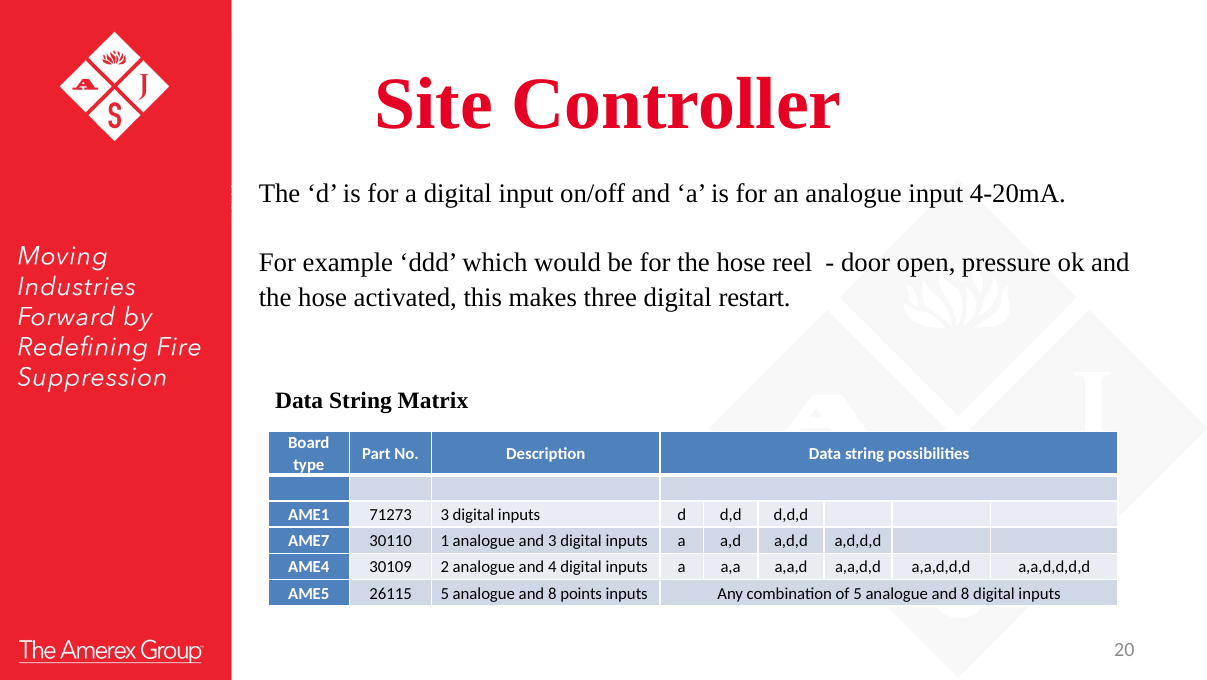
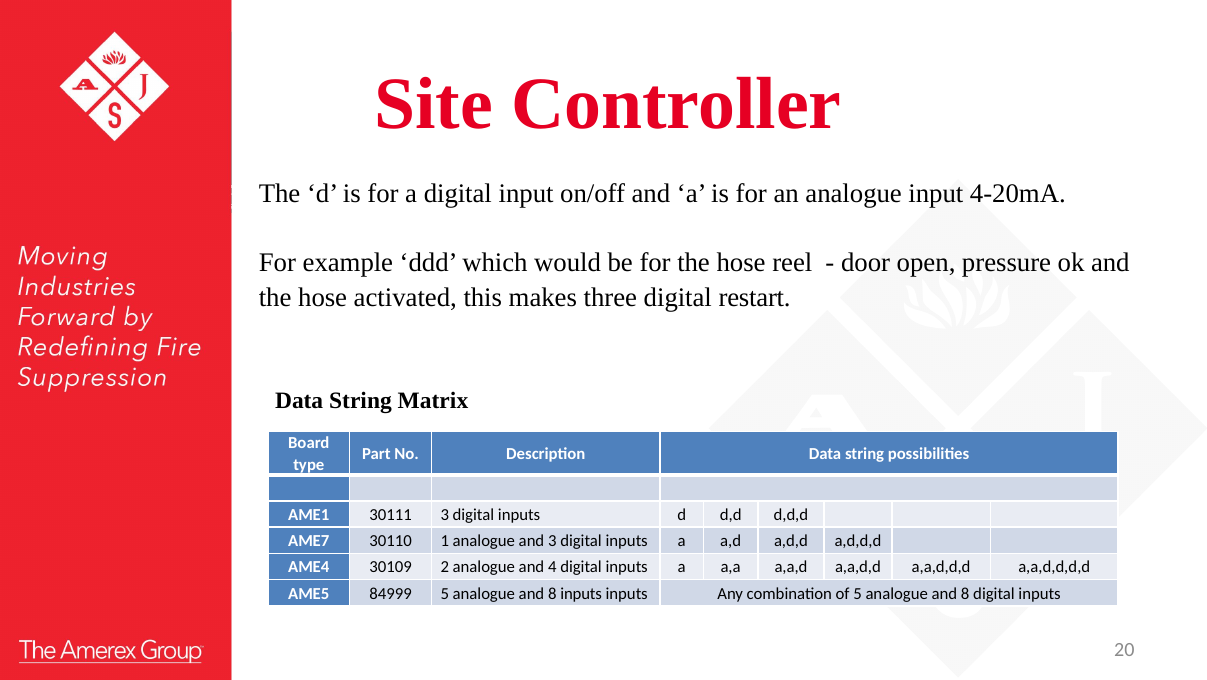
71273: 71273 -> 30111 (391, 515)
26115: 26115 -> 84999 (391, 593)
8 points: points -> inputs (581, 593)
